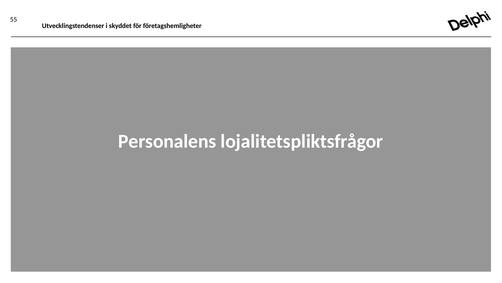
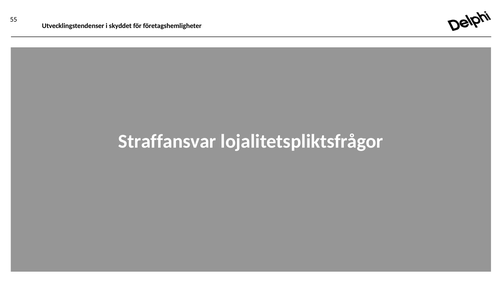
Personalens: Personalens -> Straffansvar (167, 141)
